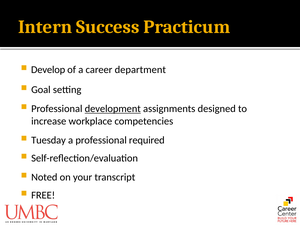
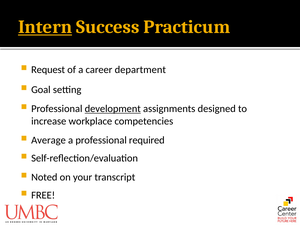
Intern underline: none -> present (45, 27)
Develop: Develop -> Request (48, 70)
Tuesday: Tuesday -> Average (48, 140)
